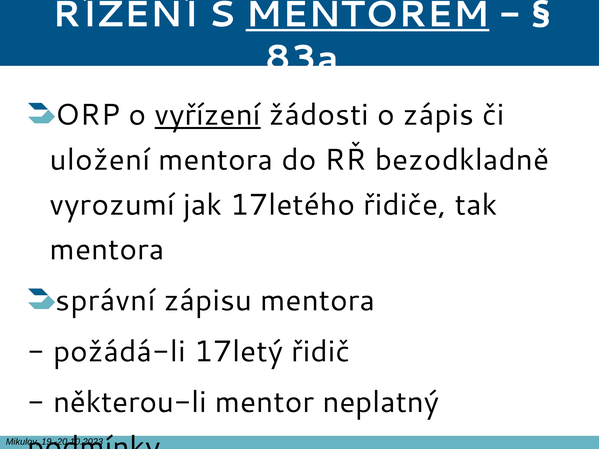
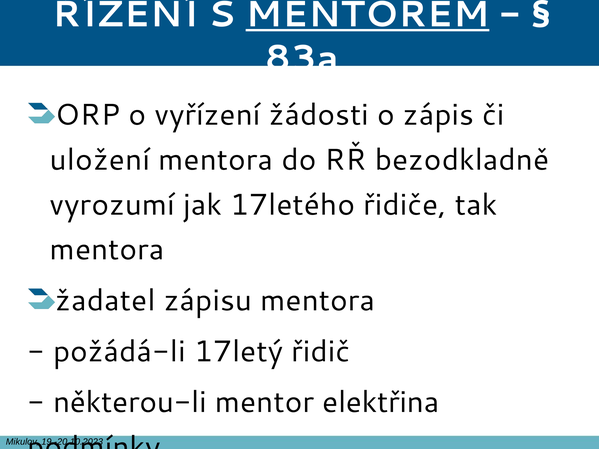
vyřízení underline: present -> none (208, 115)
správní: správní -> žadatel (105, 301)
neplatný: neplatný -> elektřina (381, 403)
